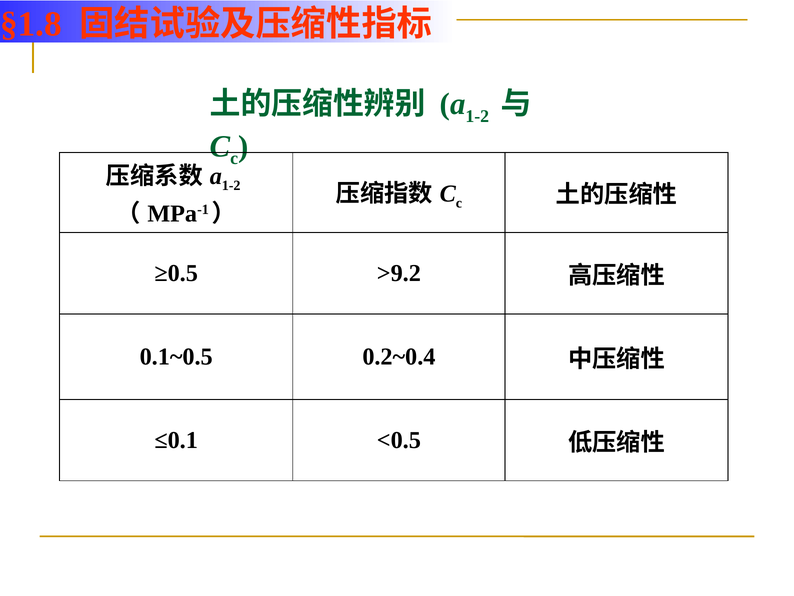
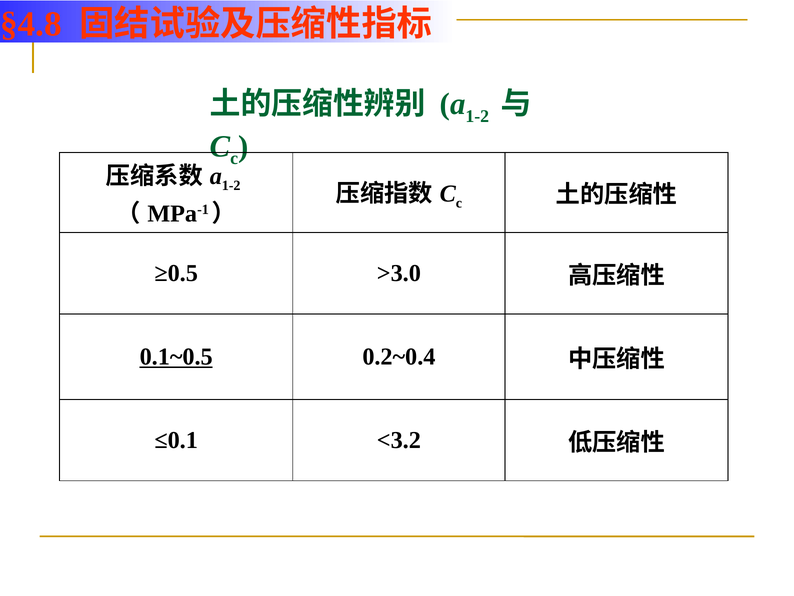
§1.8: §1.8 -> §4.8 (31, 24)
>9.2: >9.2 -> >3.0 (399, 273)
0.1~0.5 underline: none -> present (176, 356)
<0.5: <0.5 -> <3.2 (399, 440)
